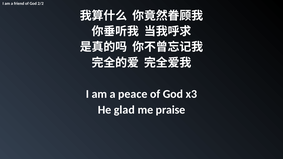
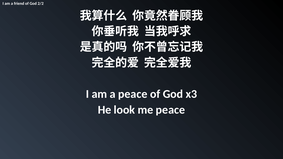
glad: glad -> look (124, 110)
me praise: praise -> peace (170, 110)
